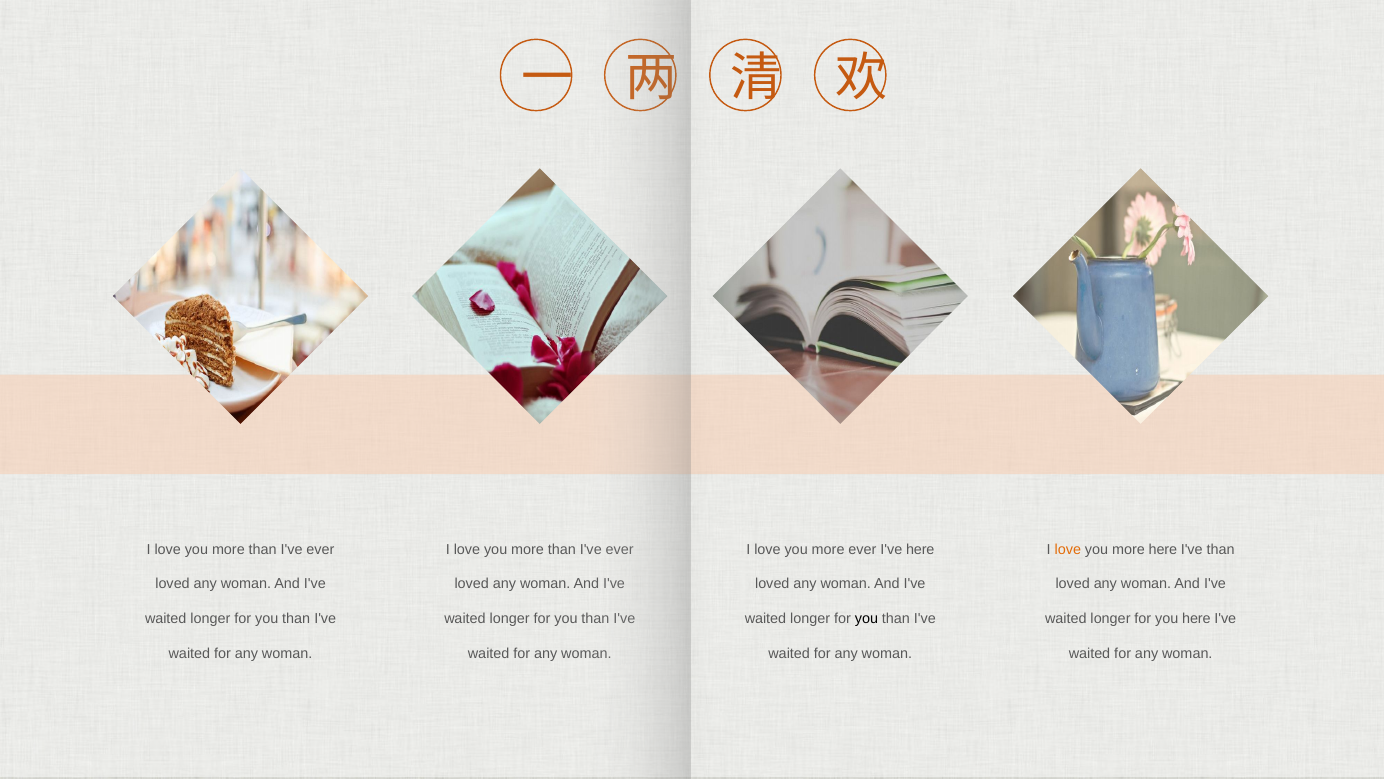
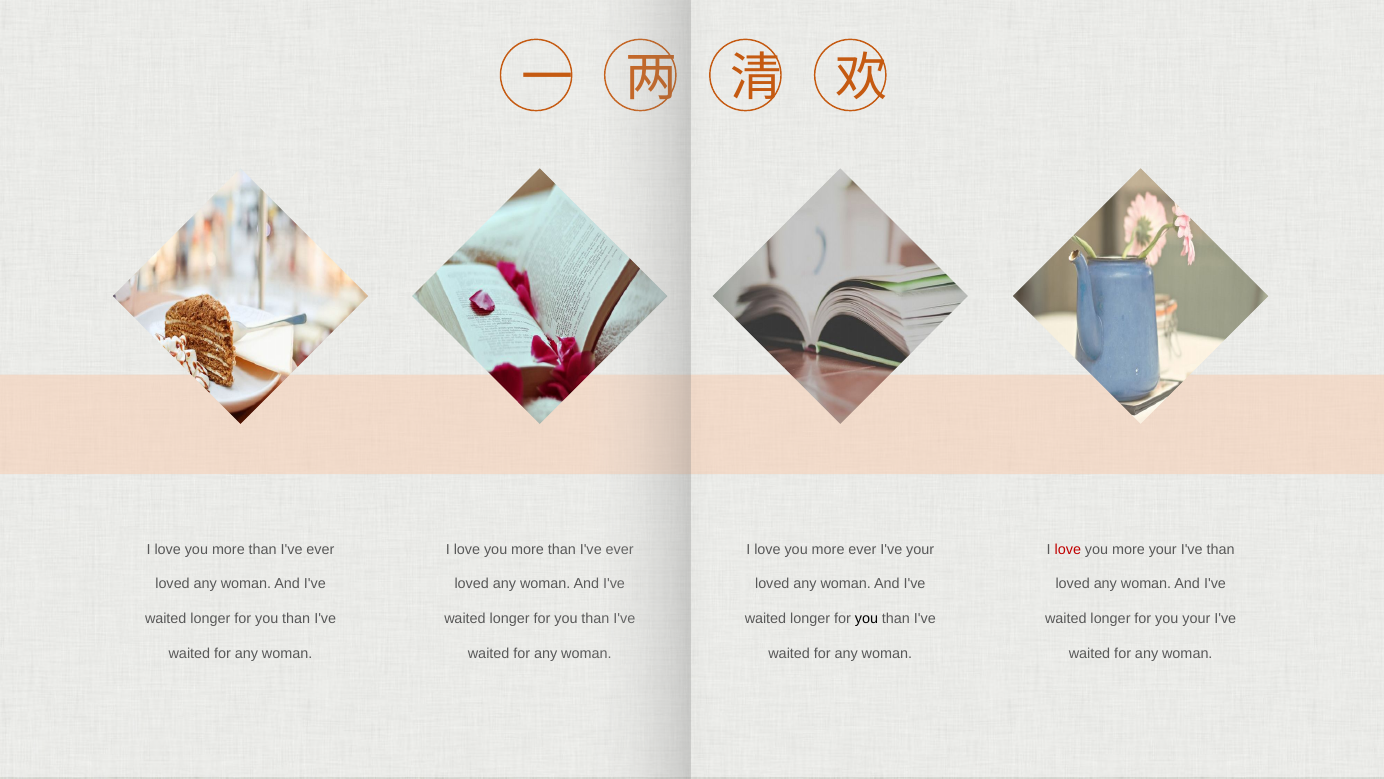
I've here: here -> your (920, 549)
love colour: orange -> red (1068, 549)
more here: here -> your (1163, 549)
you here: here -> your (1196, 618)
